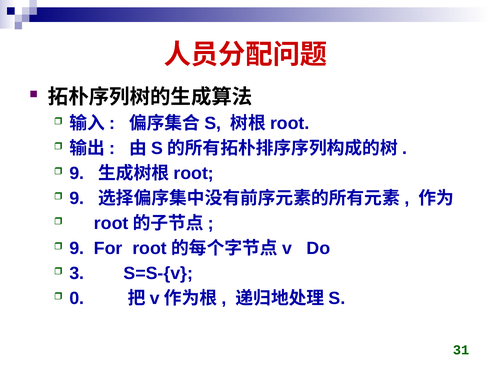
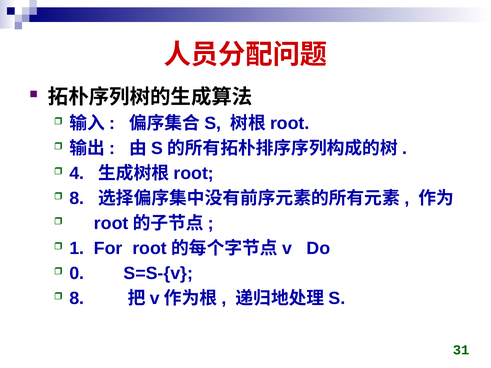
9: 9 -> 4 (77, 174)
9: 9 -> 8 (77, 199)
9: 9 -> 1 (77, 249)
3: 3 -> 0 (77, 273)
0: 0 -> 8 (77, 298)
